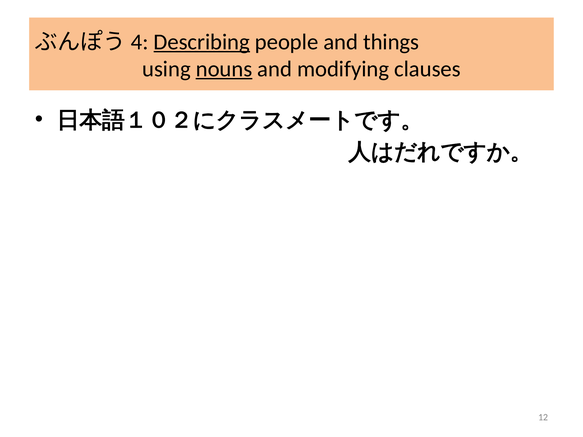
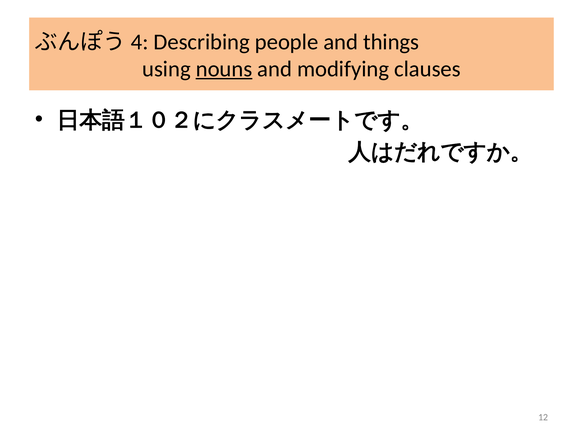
Describing underline: present -> none (202, 42)
